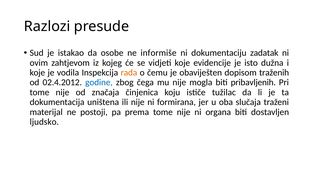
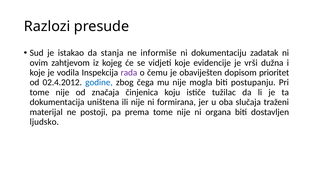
osobe: osobe -> stanja (112, 53)
isto: isto -> vrši (251, 63)
rada colour: orange -> purple (129, 73)
traženih: traženih -> prioritet (274, 73)
pribavljenih: pribavljenih -> postupanju (253, 83)
